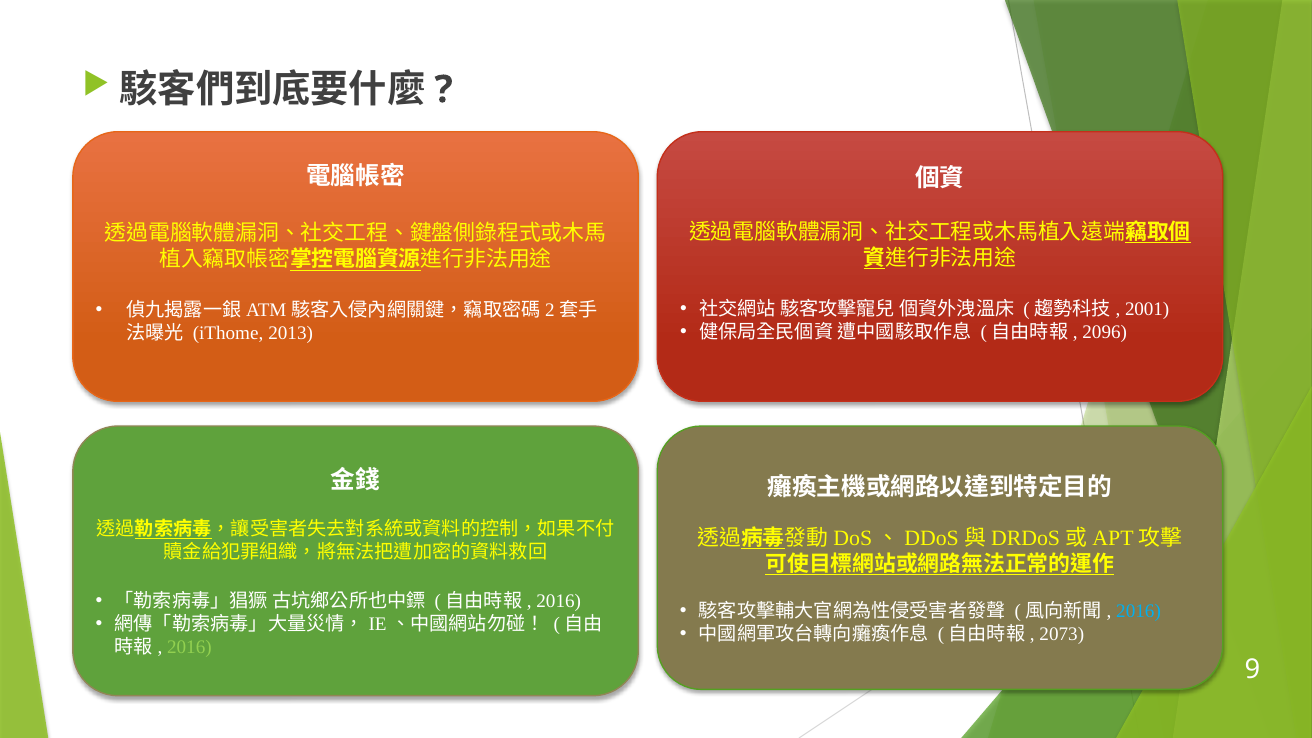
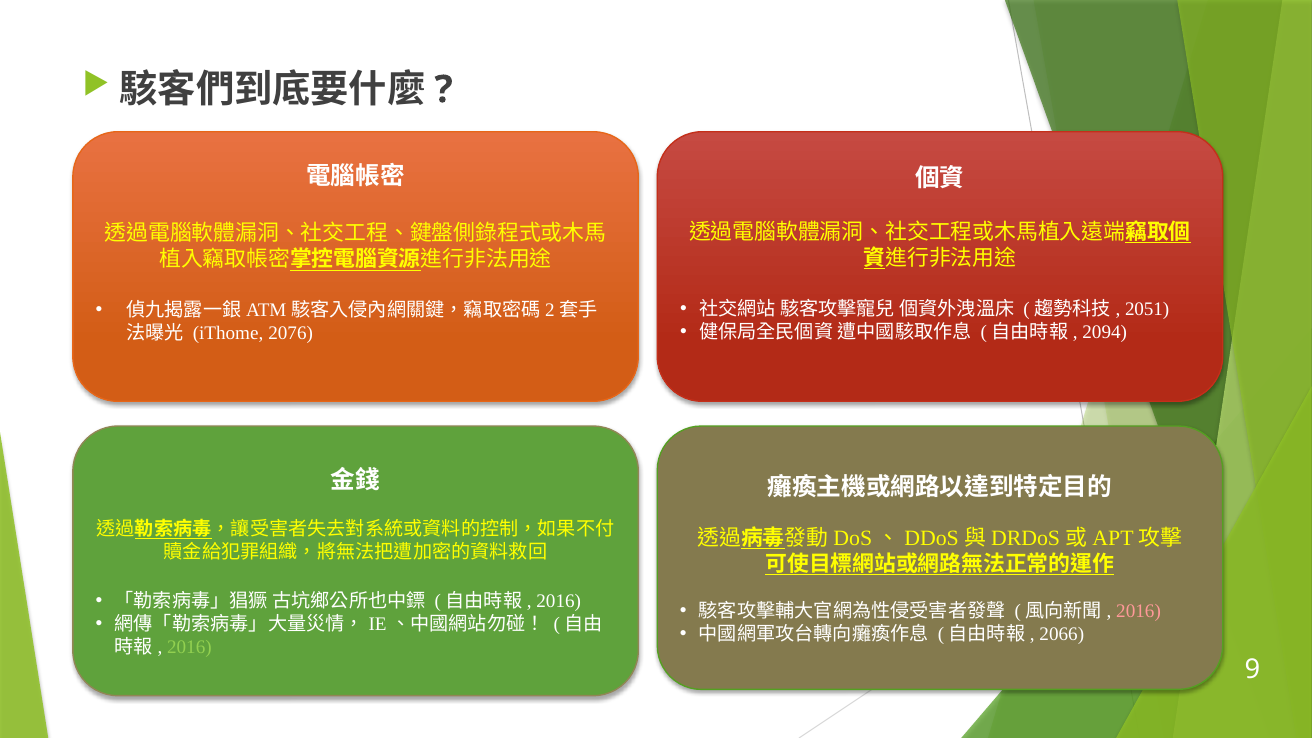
2001: 2001 -> 2051 (1147, 309)
2096: 2096 -> 2094 (1105, 332)
2013: 2013 -> 2076 (291, 333)
2016 colour: light blue -> pink (1139, 611)
2073: 2073 -> 2066 (1062, 634)
